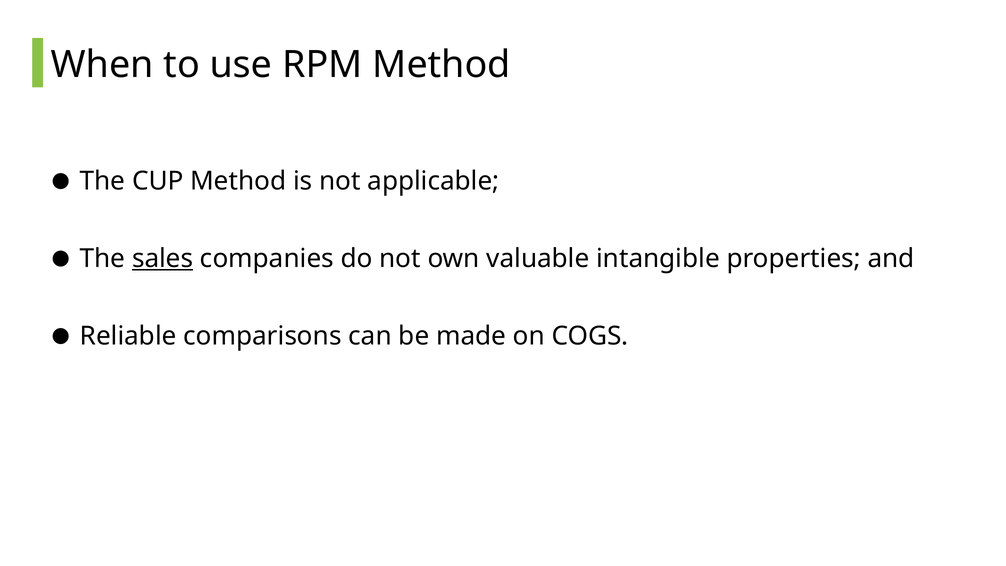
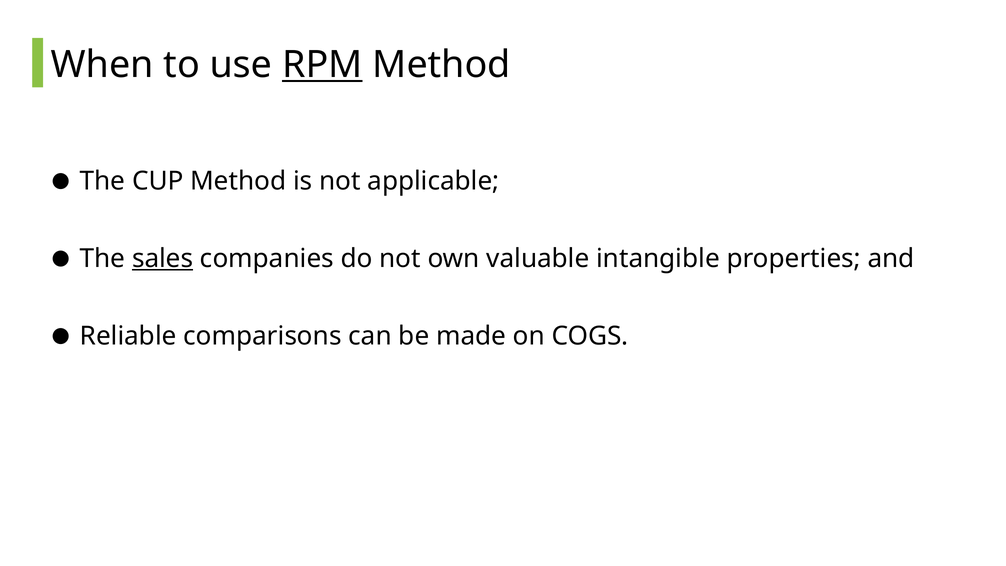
RPM underline: none -> present (322, 65)
